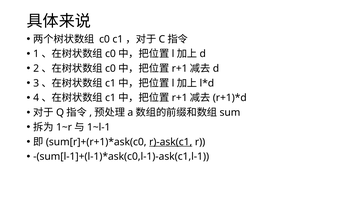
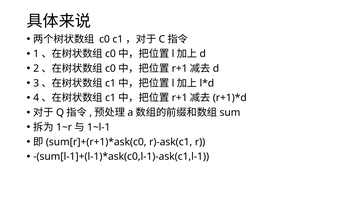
r)-ask(c1 underline: present -> none (171, 142)
